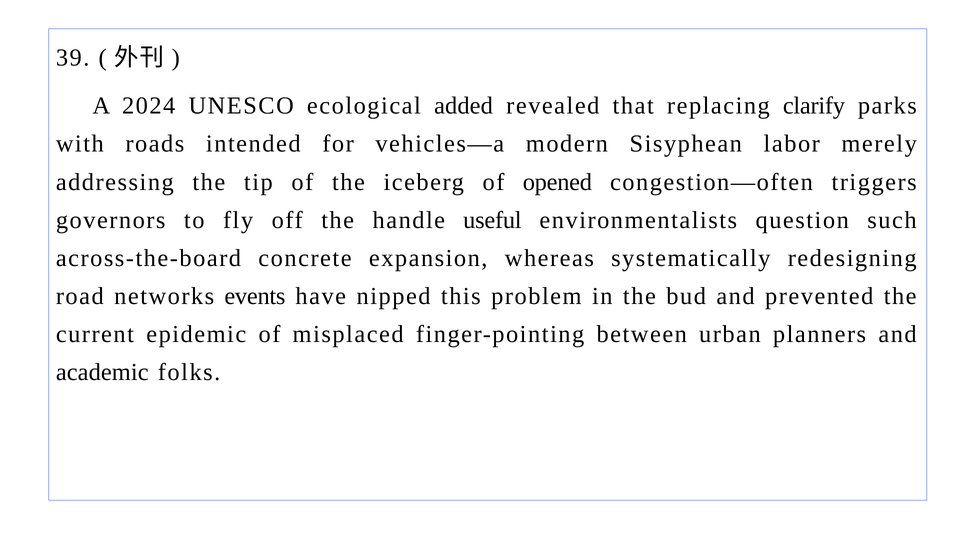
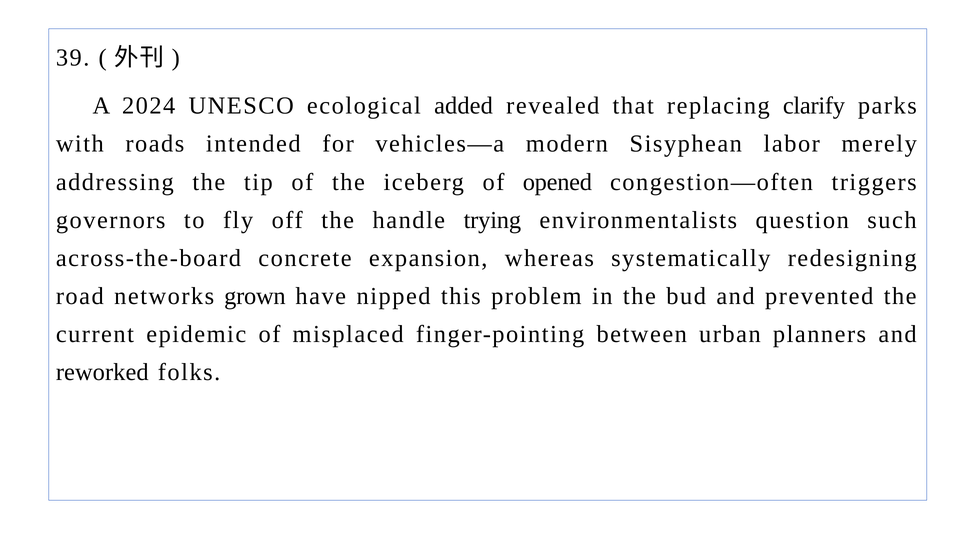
useful: useful -> trying (492, 220)
events: events -> grown (255, 296)
academic: academic -> reworked (102, 372)
